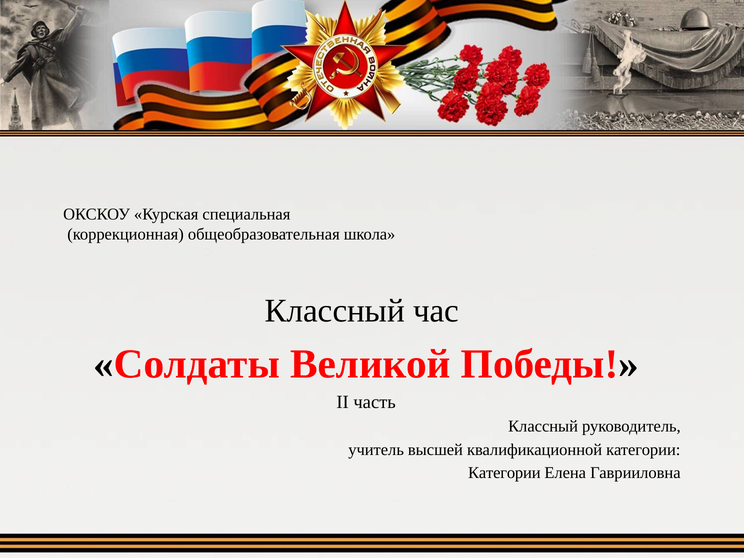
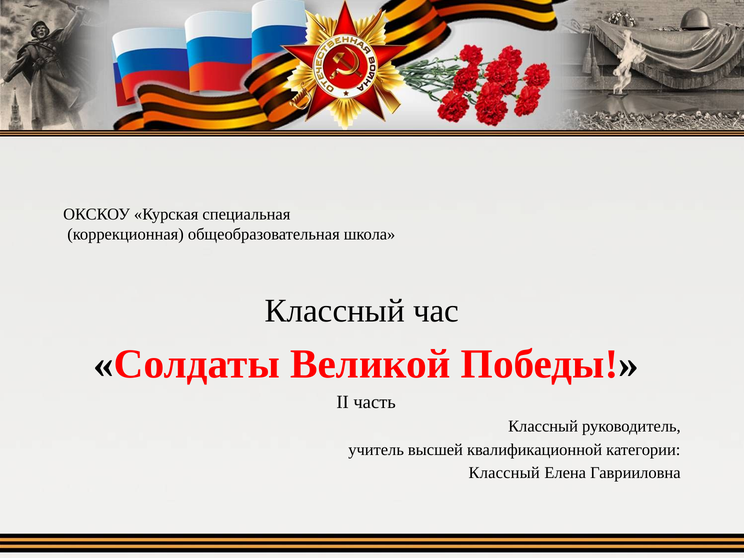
Категории: Категории -> Классный (504, 473)
